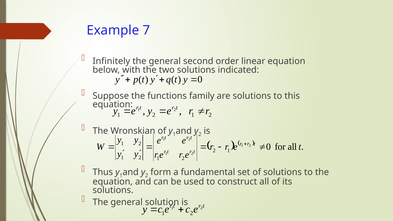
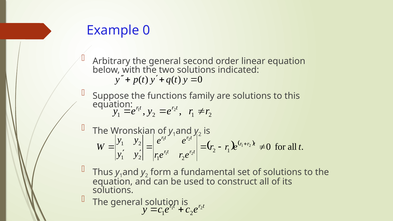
Example 7: 7 -> 0 (146, 30)
Infinitely: Infinitely -> Arbitrary (111, 61)
